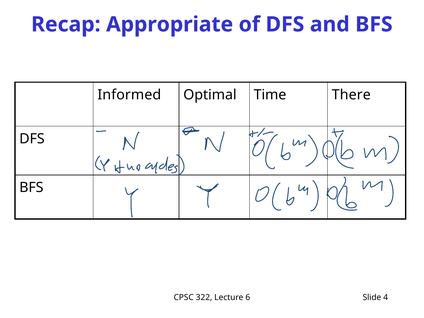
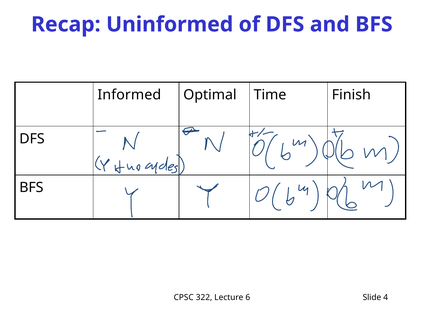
Appropriate: Appropriate -> Uninformed (170, 24)
There: There -> Finish (351, 95)
